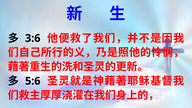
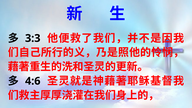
3:6: 3:6 -> 3:3 (33, 38)
5:6: 5:6 -> 4:6 (33, 81)
